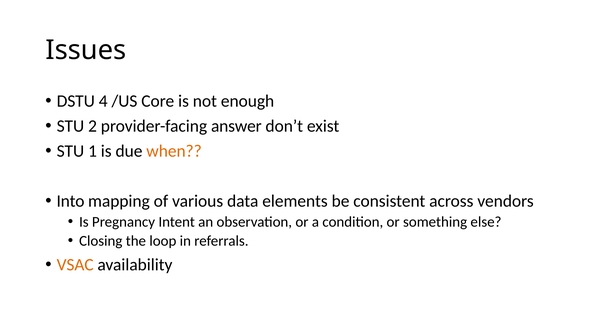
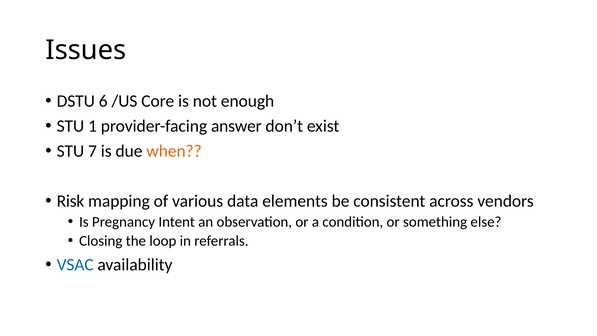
4: 4 -> 6 (103, 101)
2: 2 -> 1 (93, 126)
1: 1 -> 7 (93, 151)
Into: Into -> Risk (71, 201)
VSAC colour: orange -> blue (75, 265)
